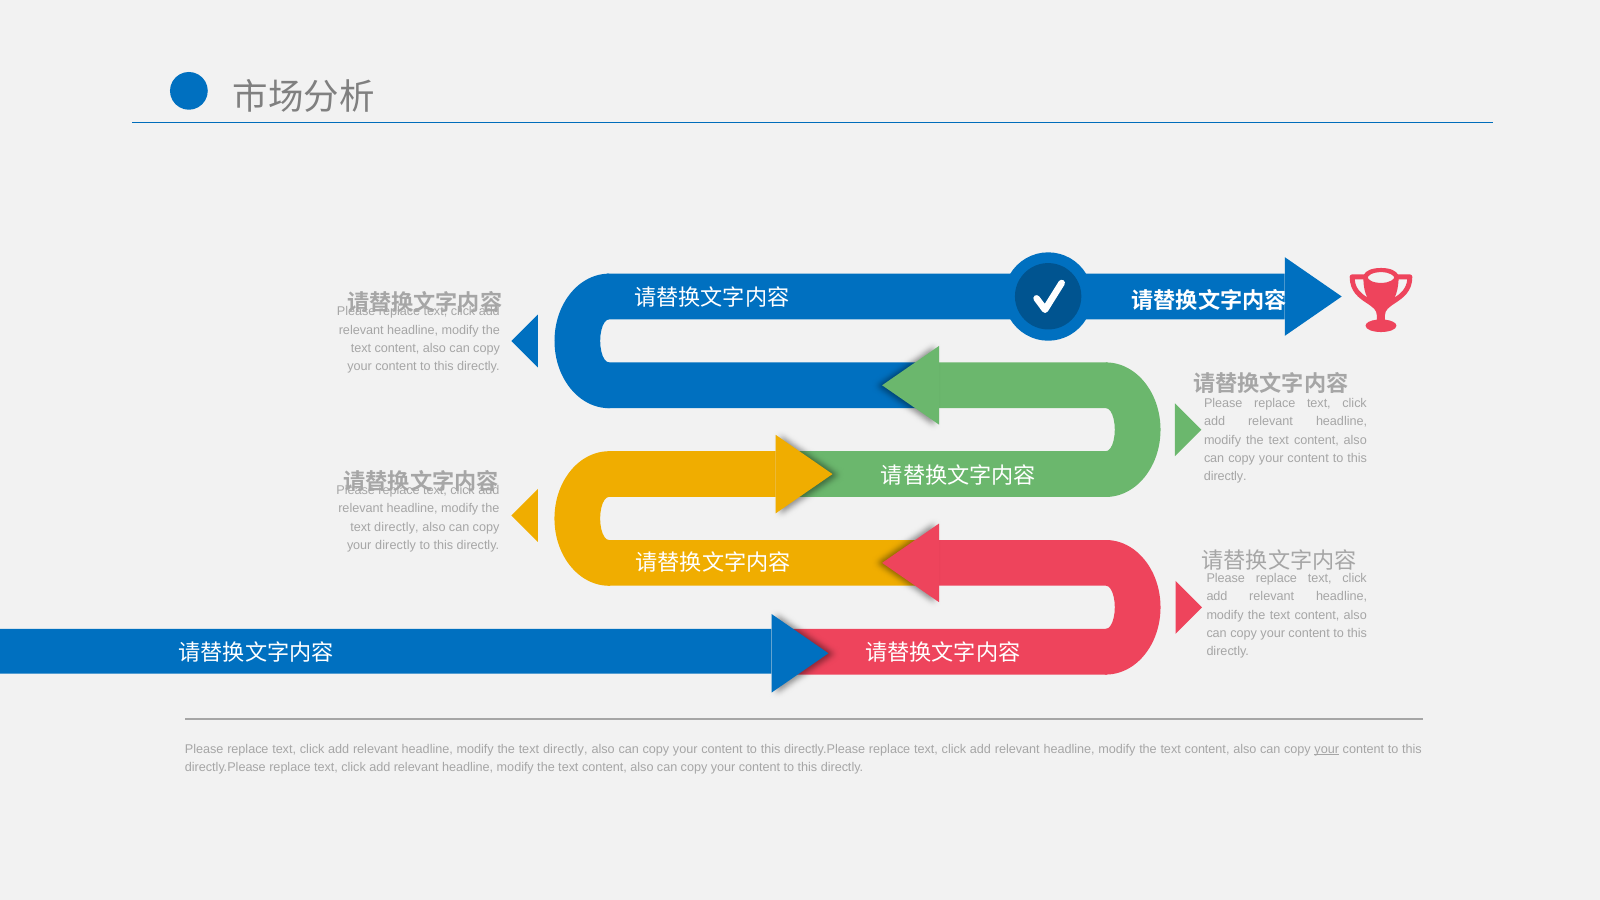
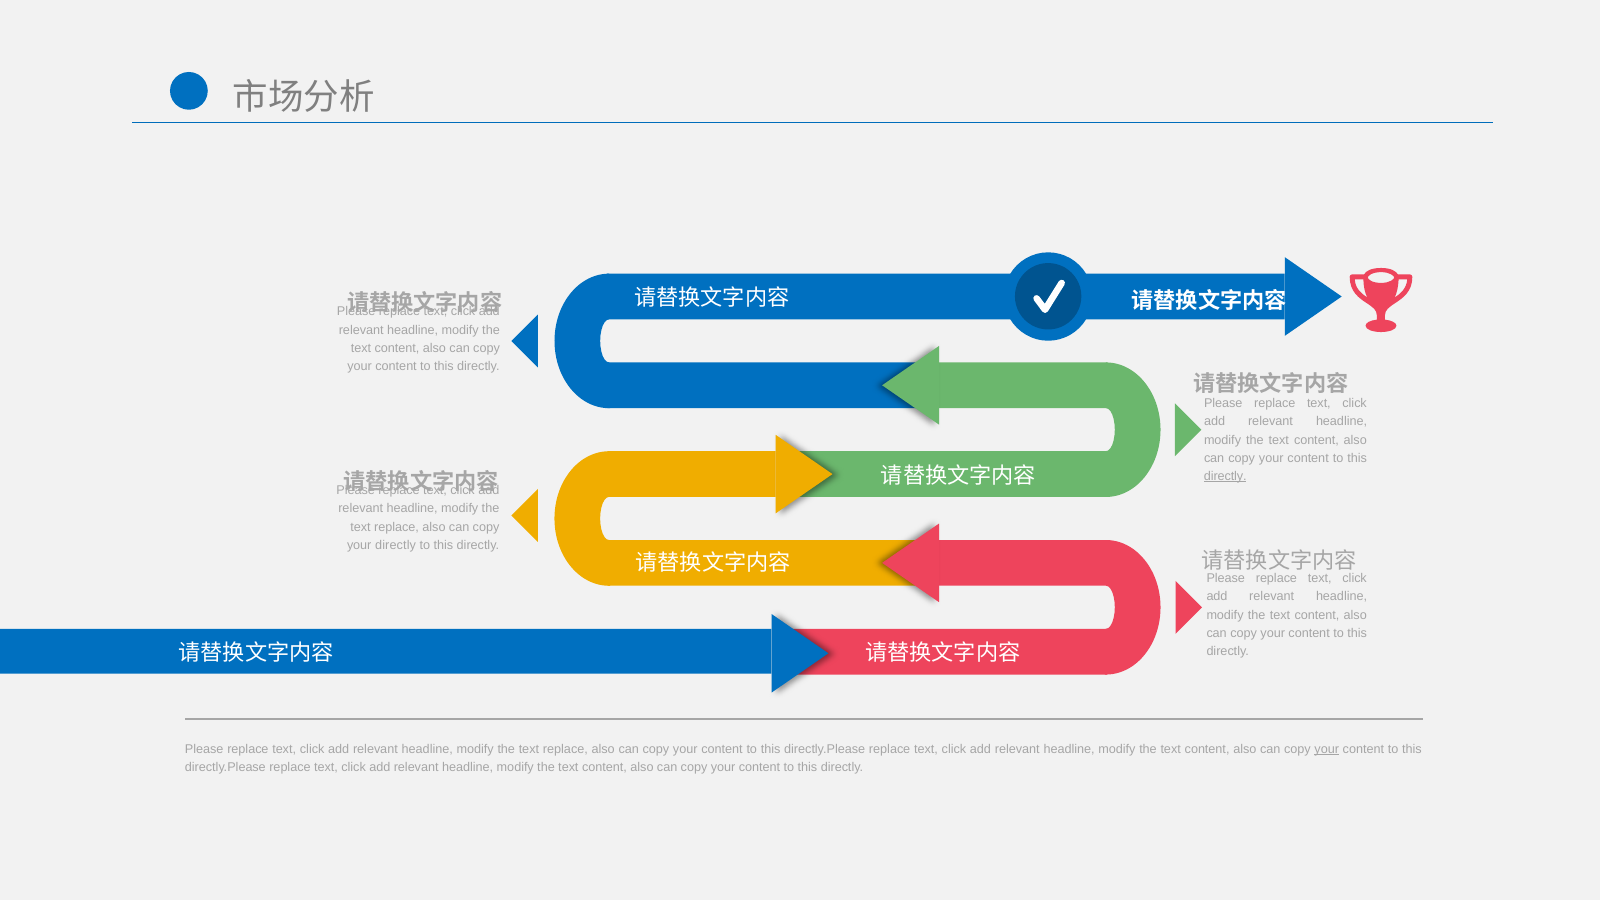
directly underline: none -> present (1225, 476)
directly: directly -> replace (397, 527)
directly: directly -> replace (565, 749)
